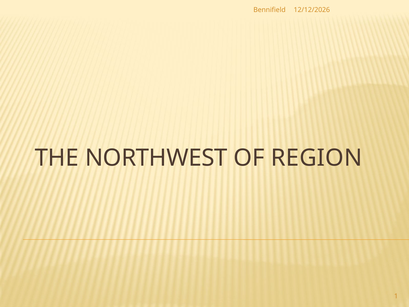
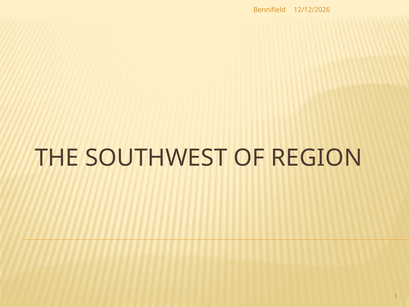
NORTHWEST: NORTHWEST -> SOUTHWEST (156, 158)
